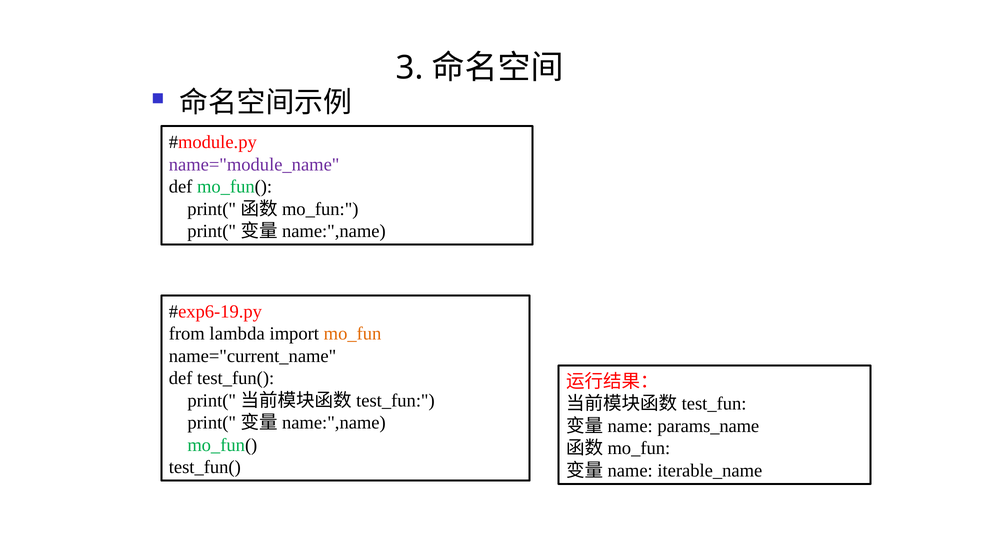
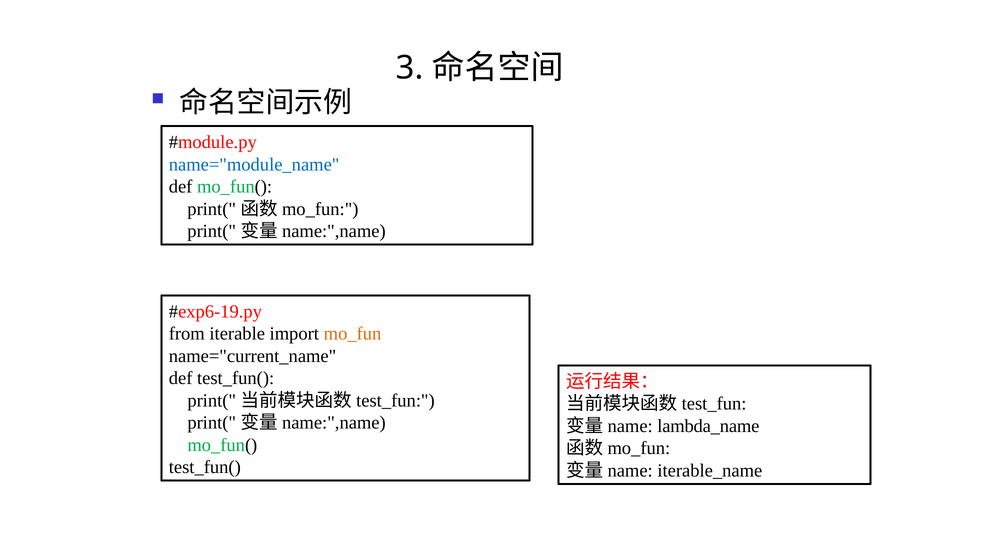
name="module_name colour: purple -> blue (254, 165)
lambda: lambda -> iterable (237, 334)
params_name: params_name -> lambda_name (708, 426)
